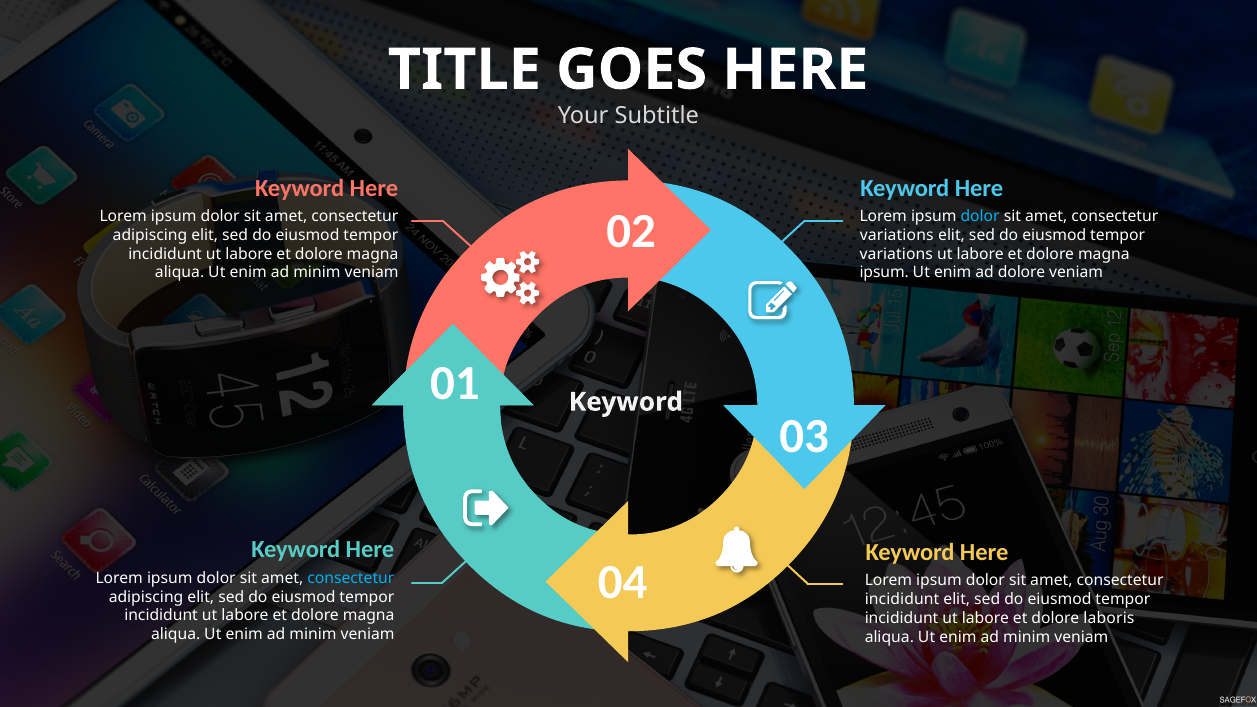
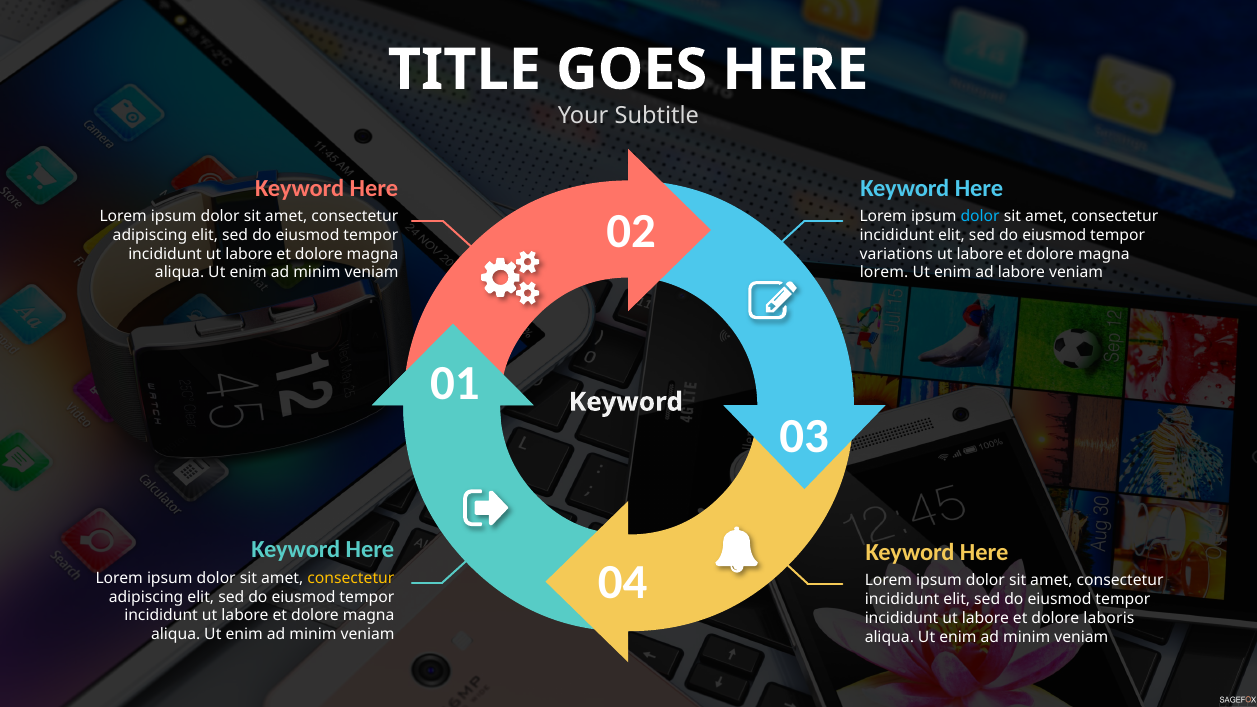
variations: variations -> incididunt (897, 235)
ipsum: ipsum -> lorem (884, 273)
ad dolore: dolore -> labore (1021, 273)
consectetur colour: light blue -> yellow (351, 578)
